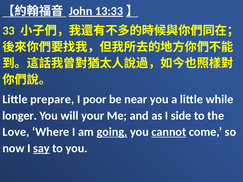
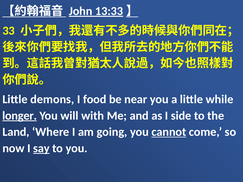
prepare: prepare -> demons (52, 99)
poor: poor -> food (95, 99)
longer underline: none -> present (20, 116)
your: your -> with (93, 116)
Love: Love -> Land (16, 132)
going underline: present -> none (112, 132)
